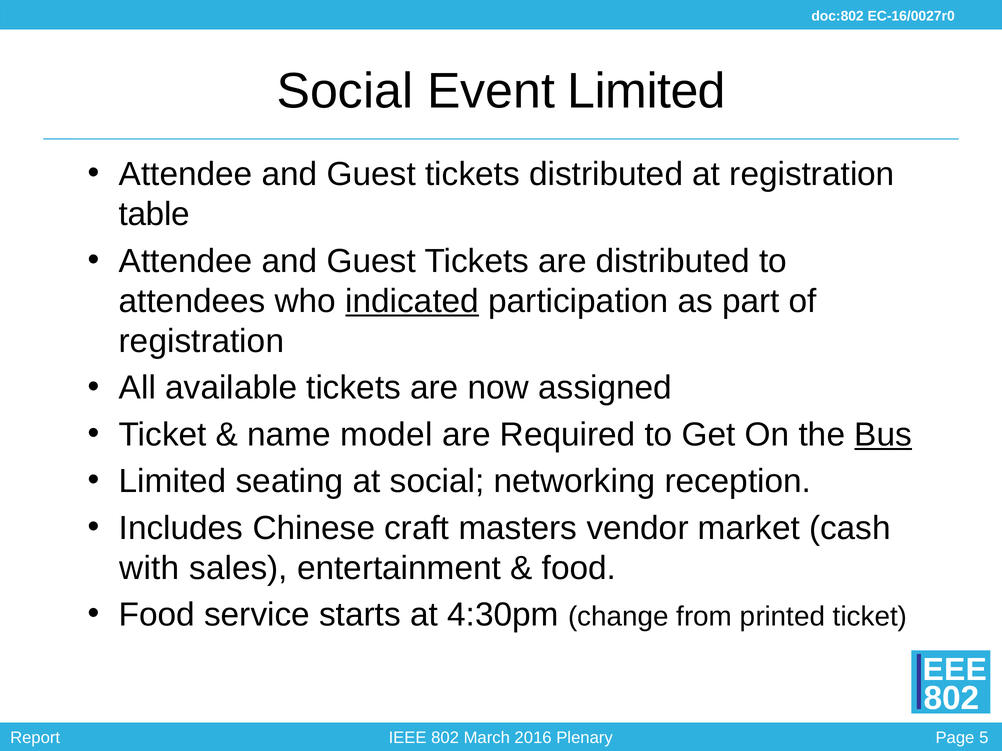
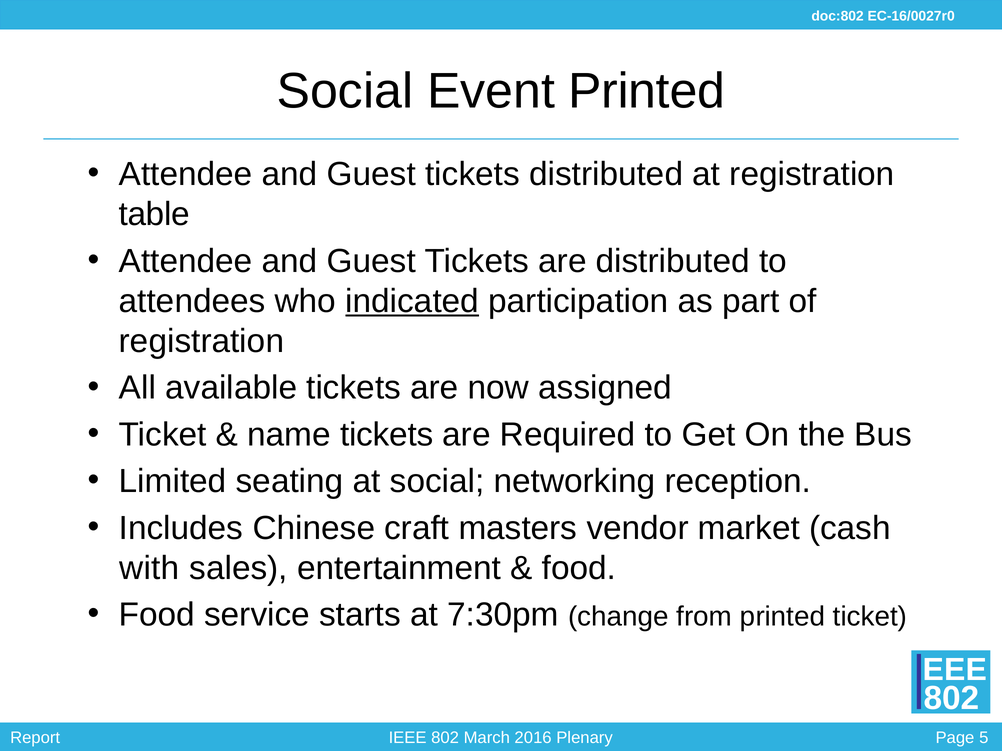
Event Limited: Limited -> Printed (647, 91)
name model: model -> tickets (387, 435)
Bus underline: present -> none (883, 435)
4:30pm: 4:30pm -> 7:30pm (503, 615)
